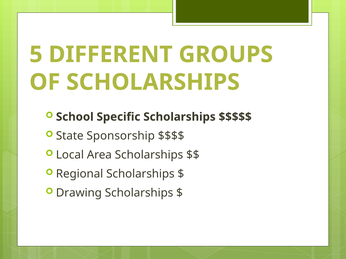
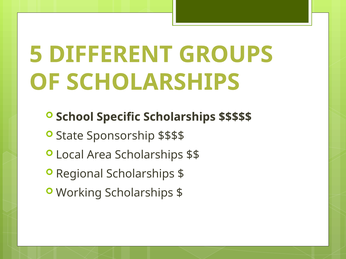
Drawing: Drawing -> Working (79, 193)
